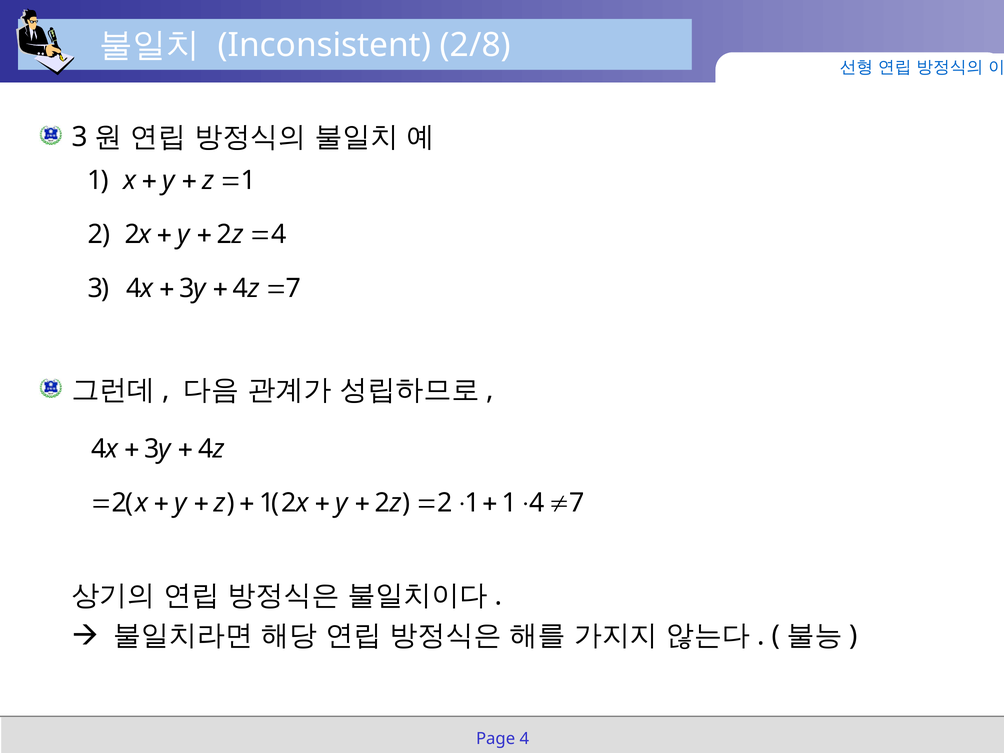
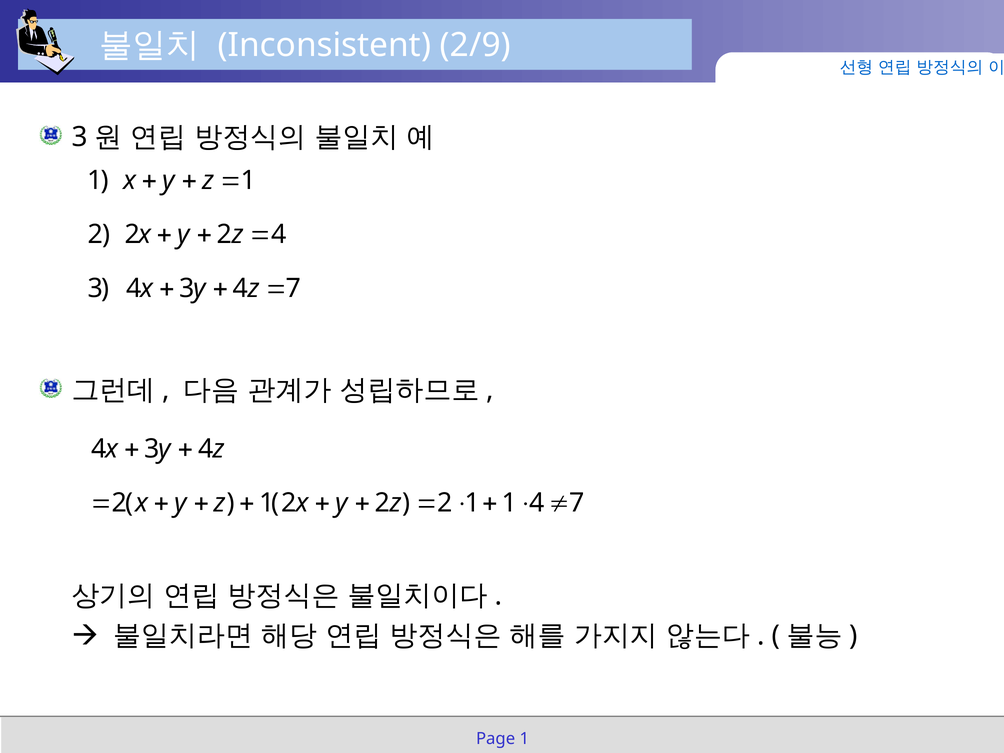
2/8: 2/8 -> 2/9 (475, 45)
Page 4: 4 -> 1 (524, 739)
